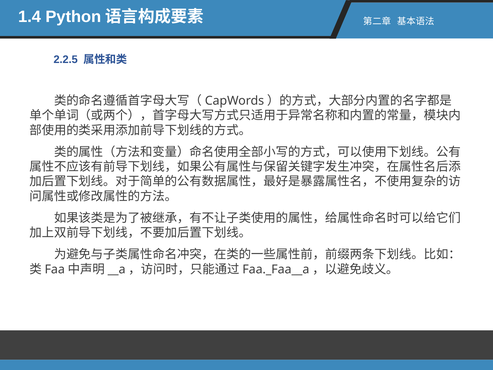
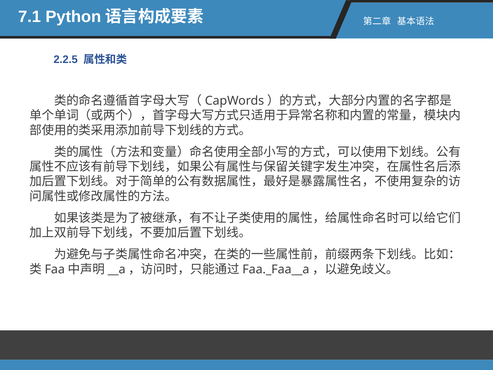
1.4: 1.4 -> 7.1 (30, 17)
